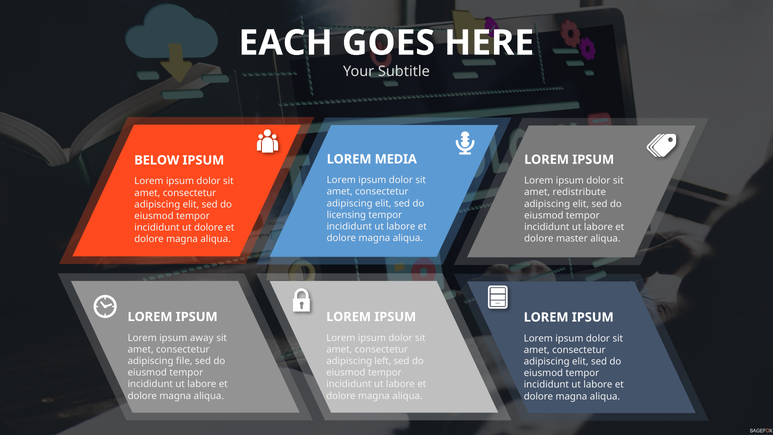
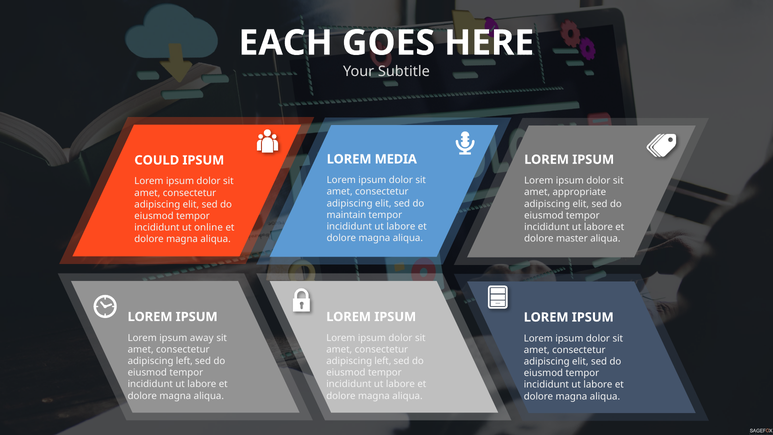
BELOW: BELOW -> COULD (157, 160)
redistribute: redistribute -> appropriate (579, 192)
licensing: licensing -> maintain (346, 215)
ut dolore: dolore -> online (208, 228)
file: file -> left (184, 361)
